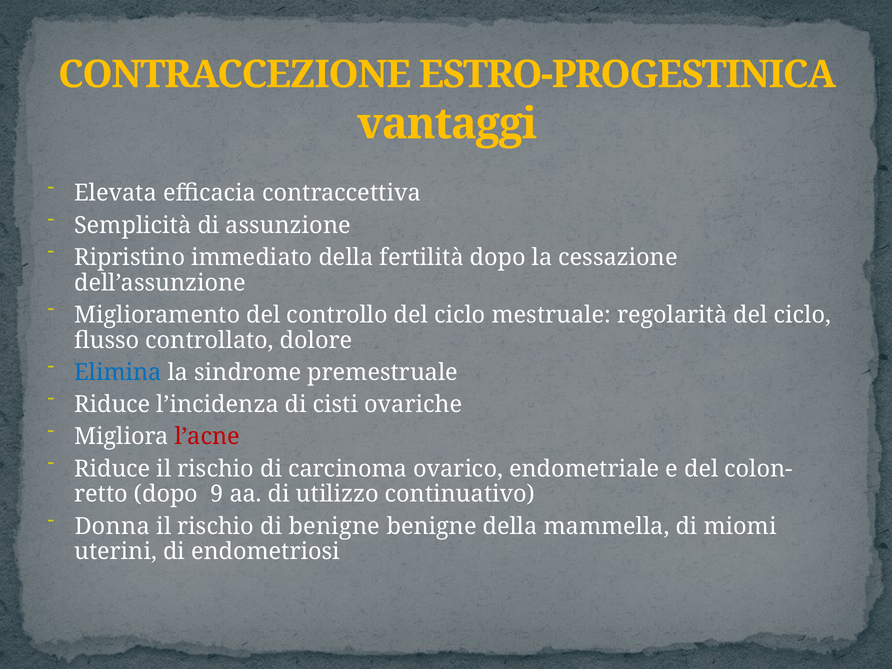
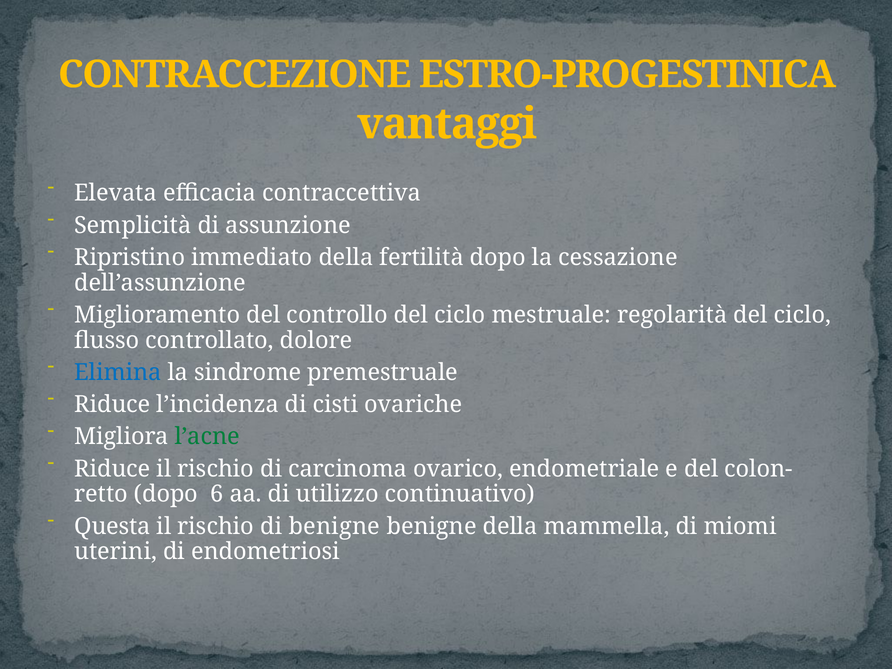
l’acne colour: red -> green (207, 437)
9: 9 -> 6 (217, 494)
Donna: Donna -> Questa (112, 526)
